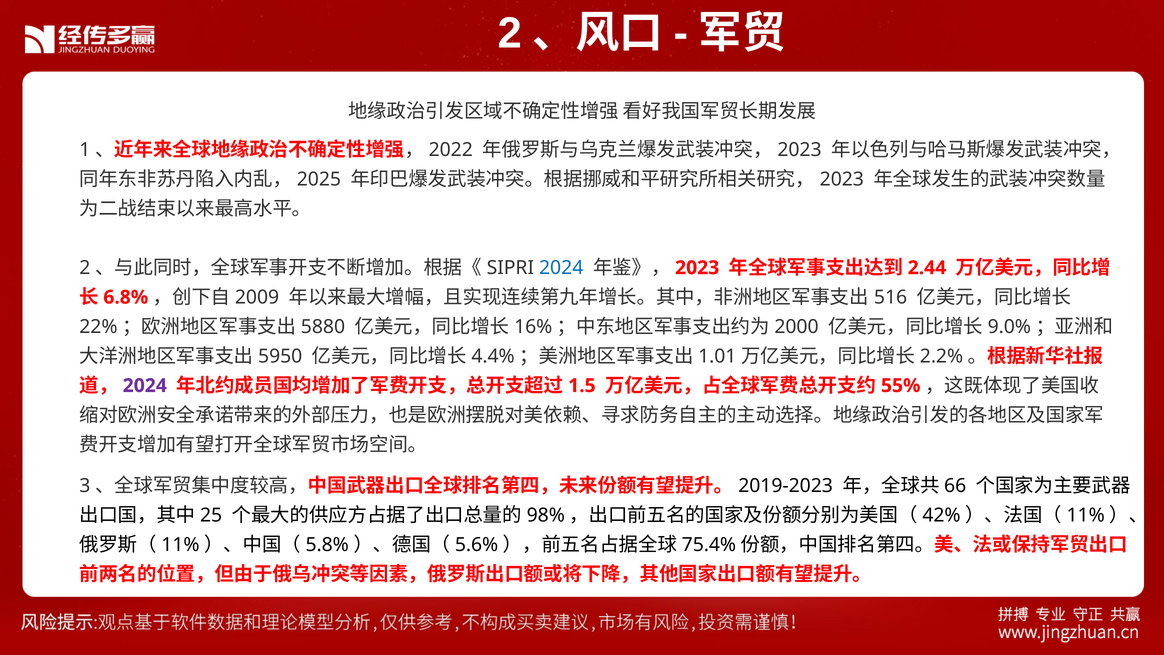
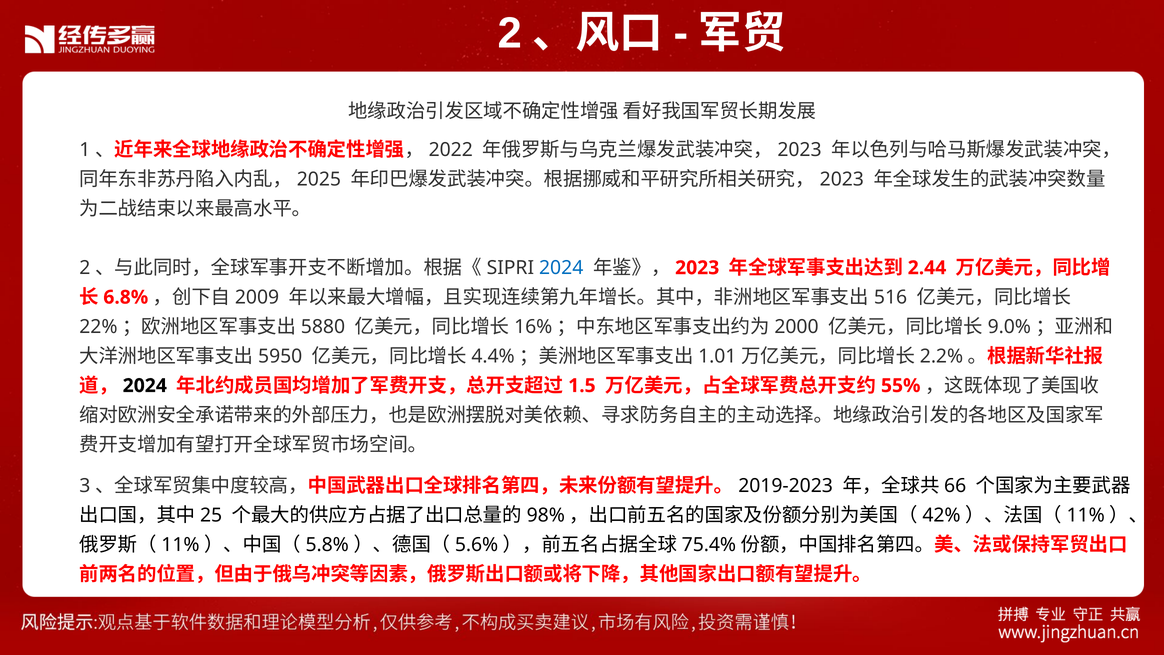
2024 colour: purple -> black (145, 386)
